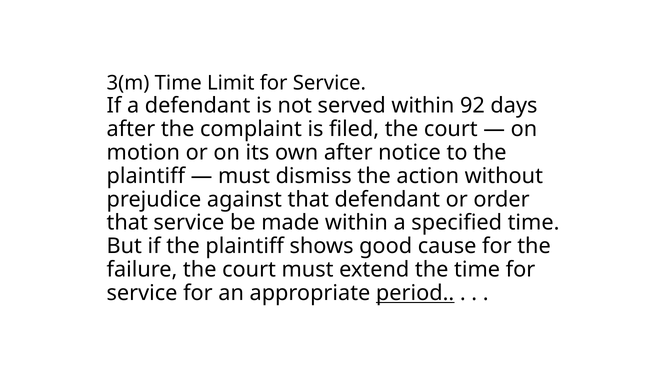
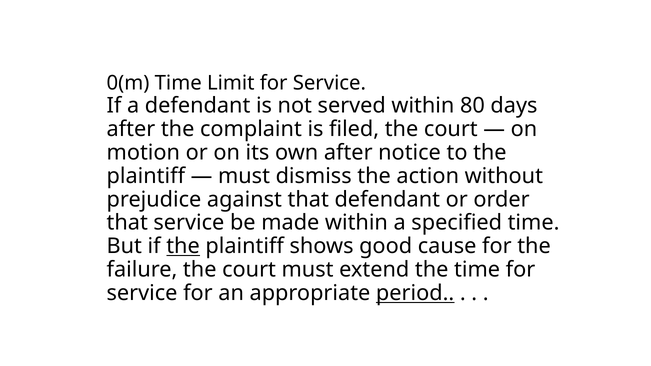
3(m: 3(m -> 0(m (128, 83)
92: 92 -> 80 (472, 106)
the underline: none -> present (183, 246)
